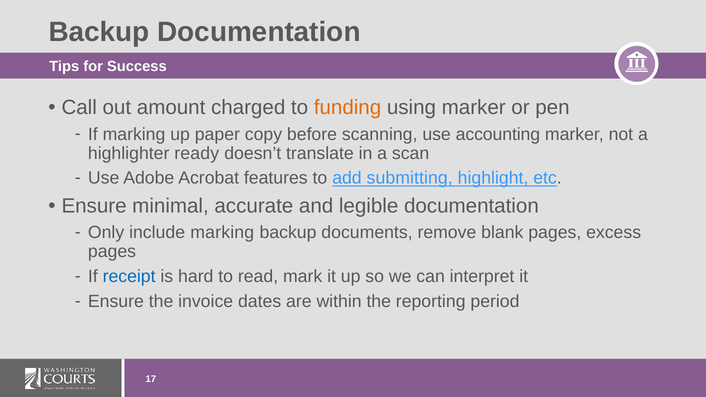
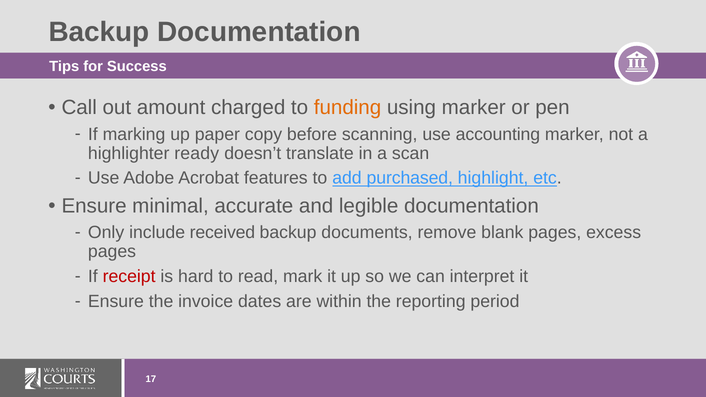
submitting: submitting -> purchased (410, 178)
include marking: marking -> received (222, 233)
receipt colour: blue -> red (129, 277)
